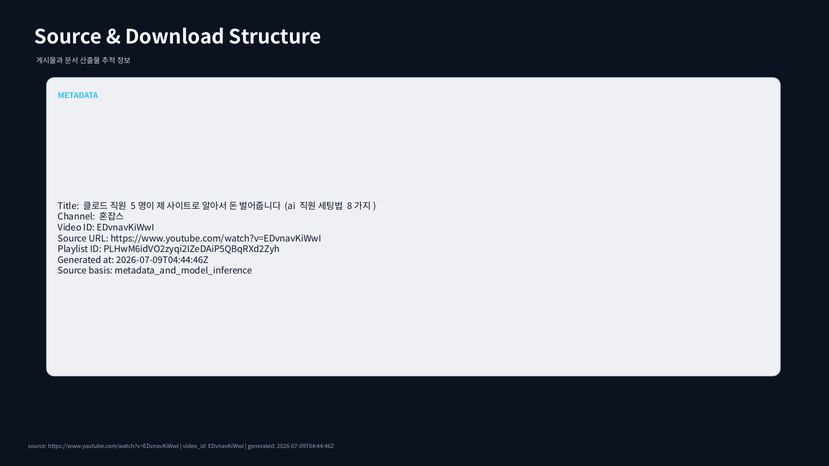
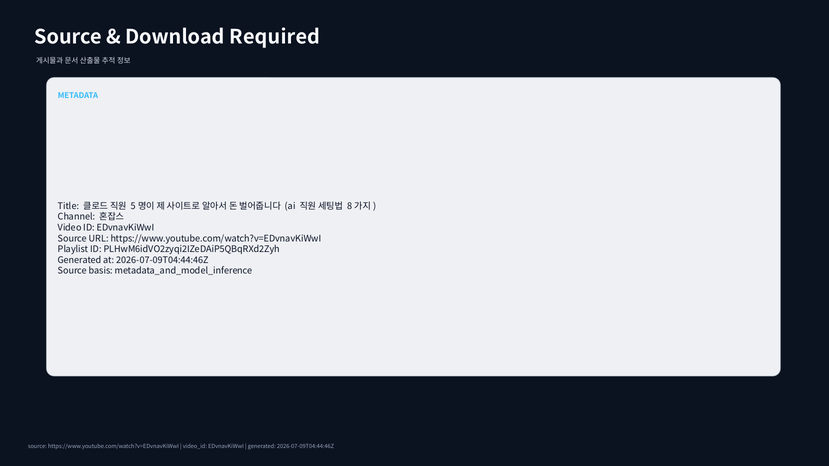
Structure: Structure -> Required (275, 37)
